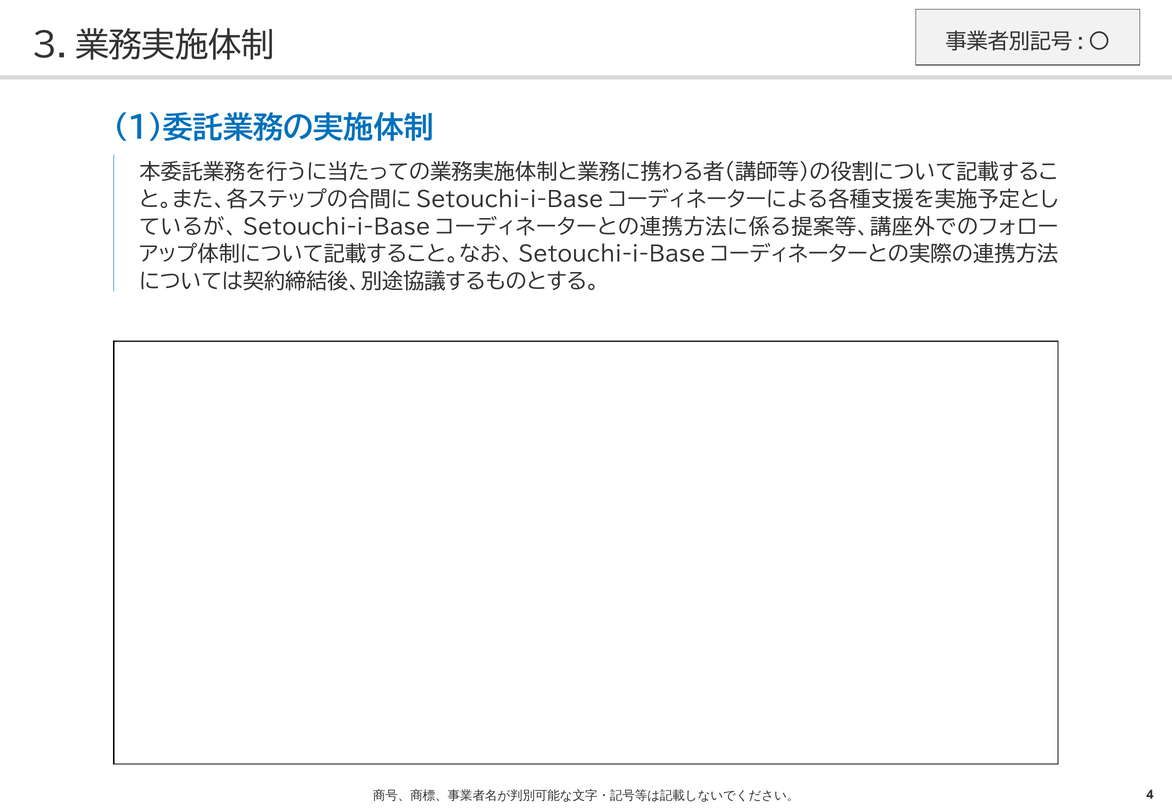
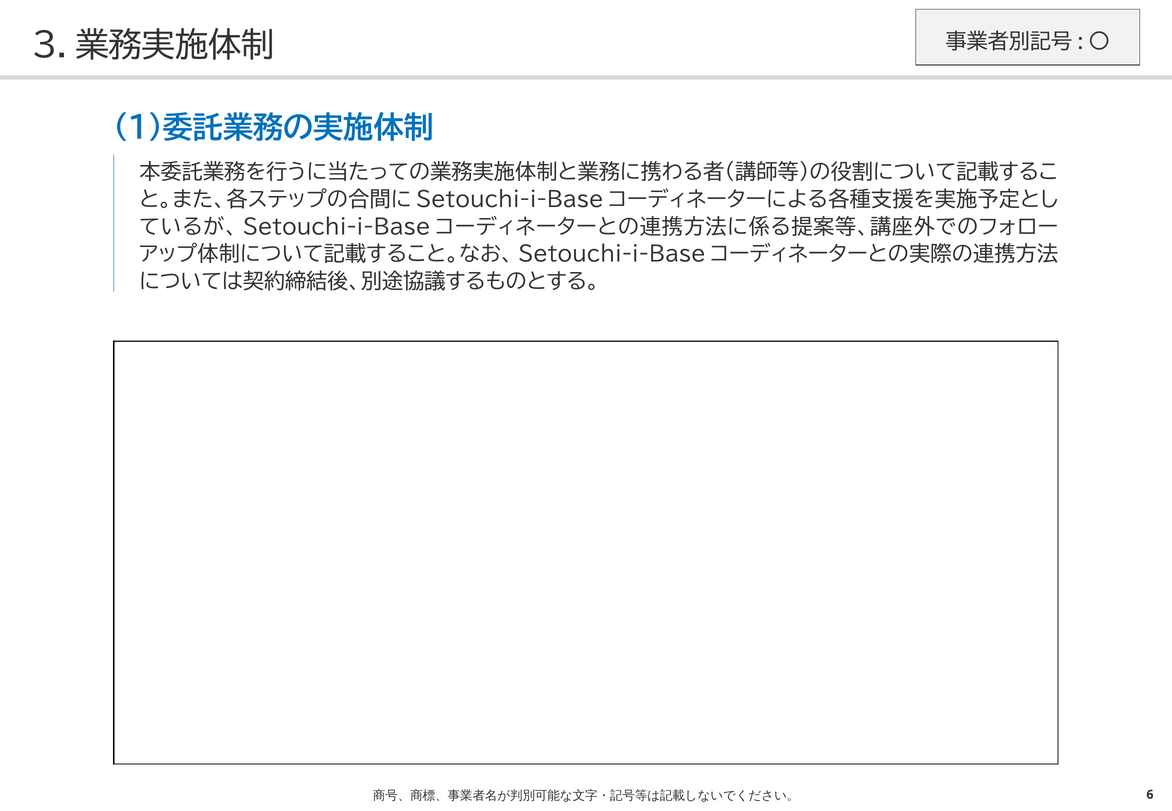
4: 4 -> 6 (1150, 795)
